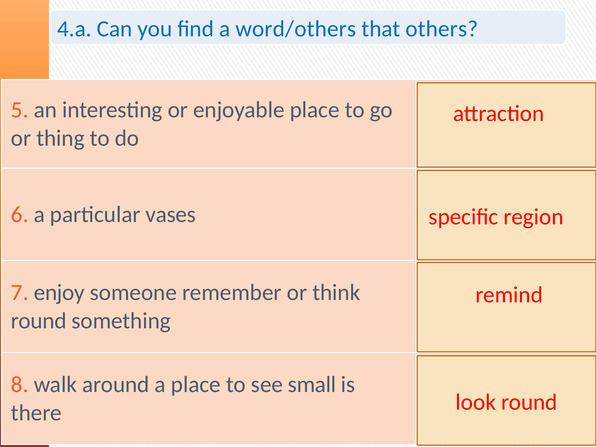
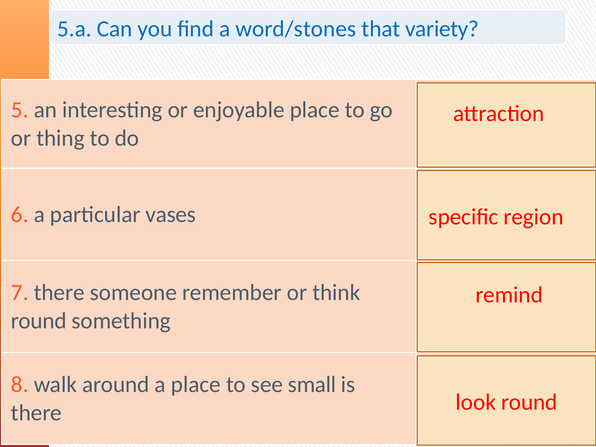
4.a: 4.a -> 5.a (74, 29)
word/others: word/others -> word/stones (296, 29)
others: others -> variety (442, 29)
7 enjoy: enjoy -> there (59, 292)
